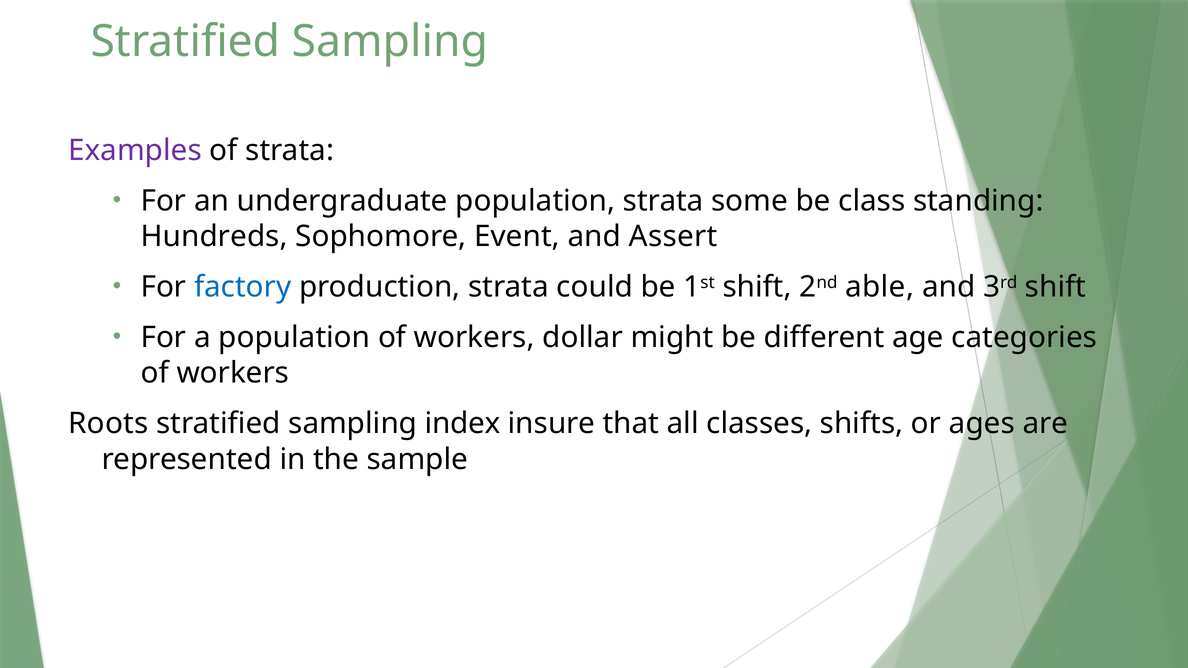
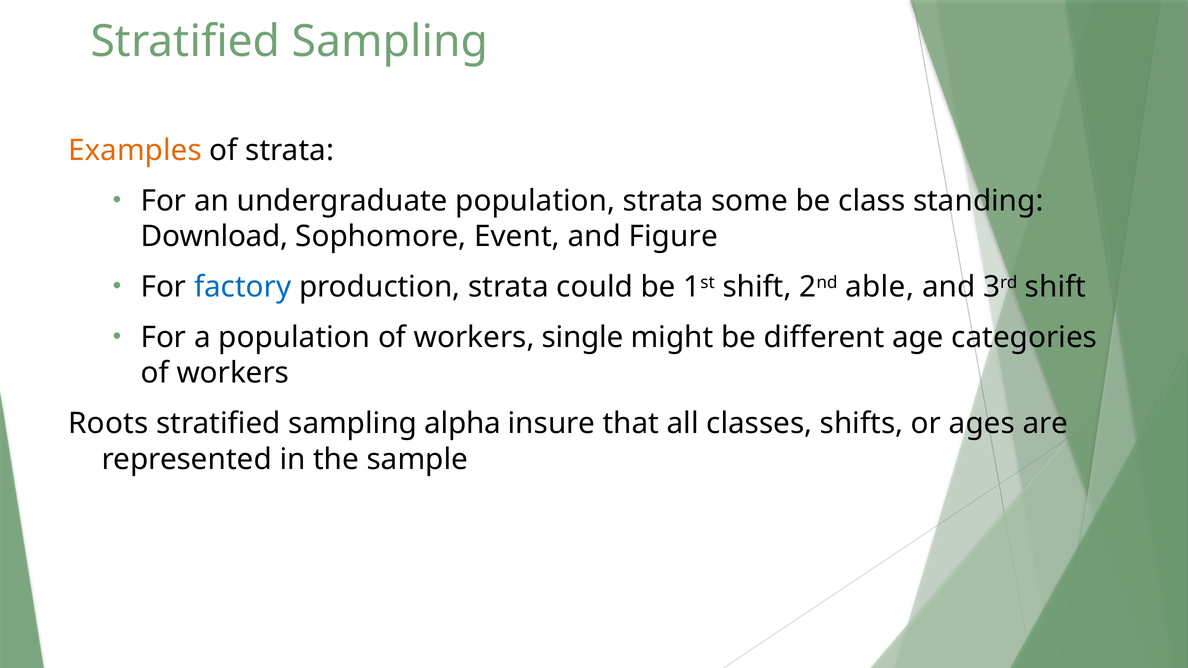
Examples colour: purple -> orange (135, 151)
Hundreds: Hundreds -> Download (214, 237)
Assert: Assert -> Figure (673, 237)
dollar: dollar -> single (583, 338)
index: index -> alpha (463, 424)
